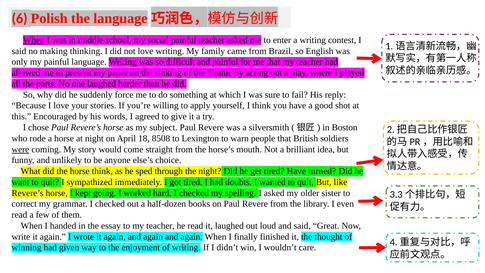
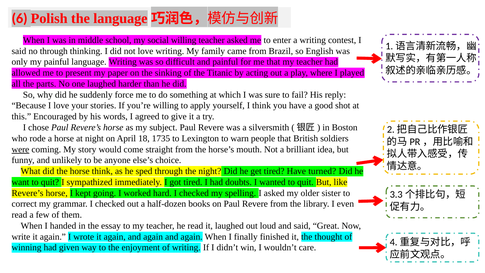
When underline: present -> none (34, 40)
social painful: painful -> willing (184, 40)
no making: making -> through (54, 51)
8508: 8508 -> 1735 (161, 138)
